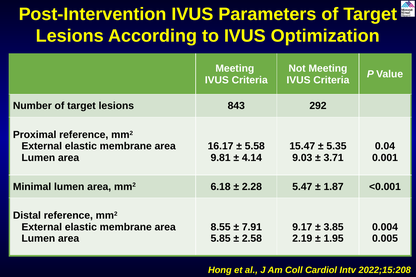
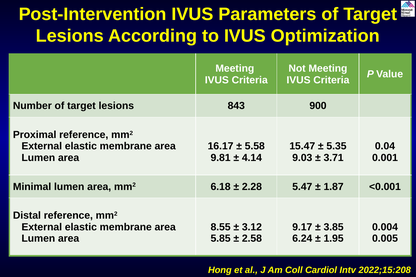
292: 292 -> 900 (318, 106)
7.91: 7.91 -> 3.12 (252, 227)
2.19: 2.19 -> 6.24 (302, 239)
